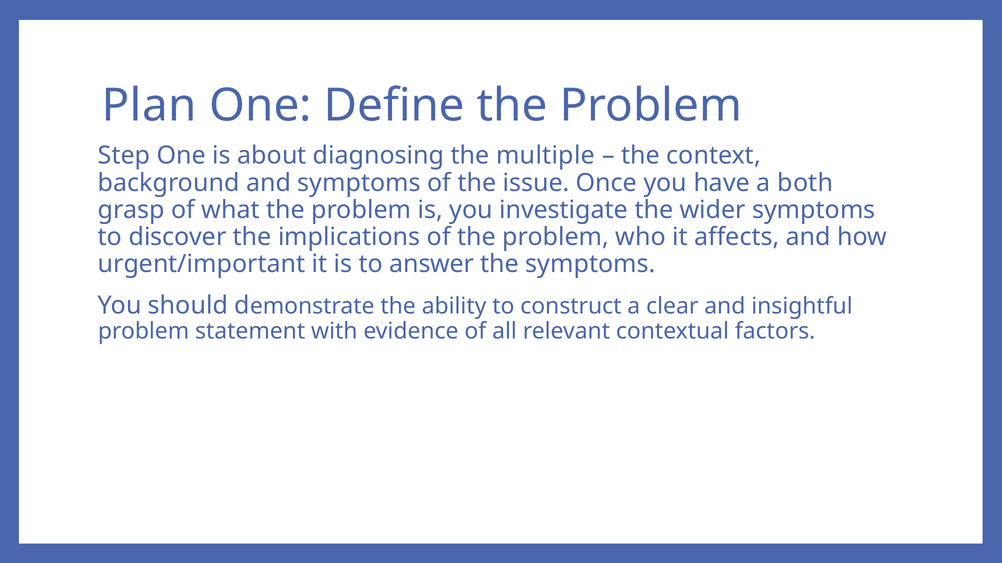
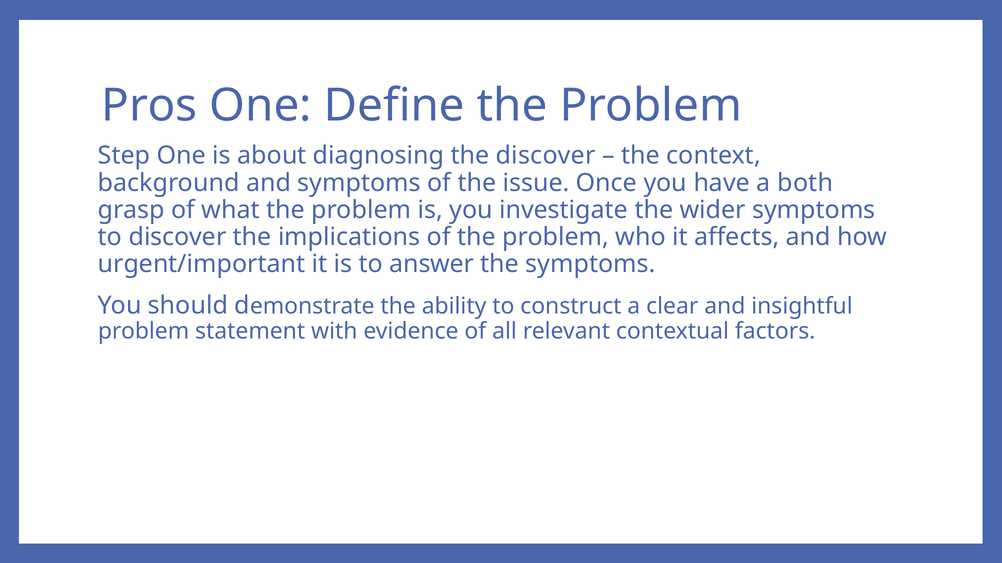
Plan: Plan -> Pros (149, 106)
the multiple: multiple -> discover (546, 156)
